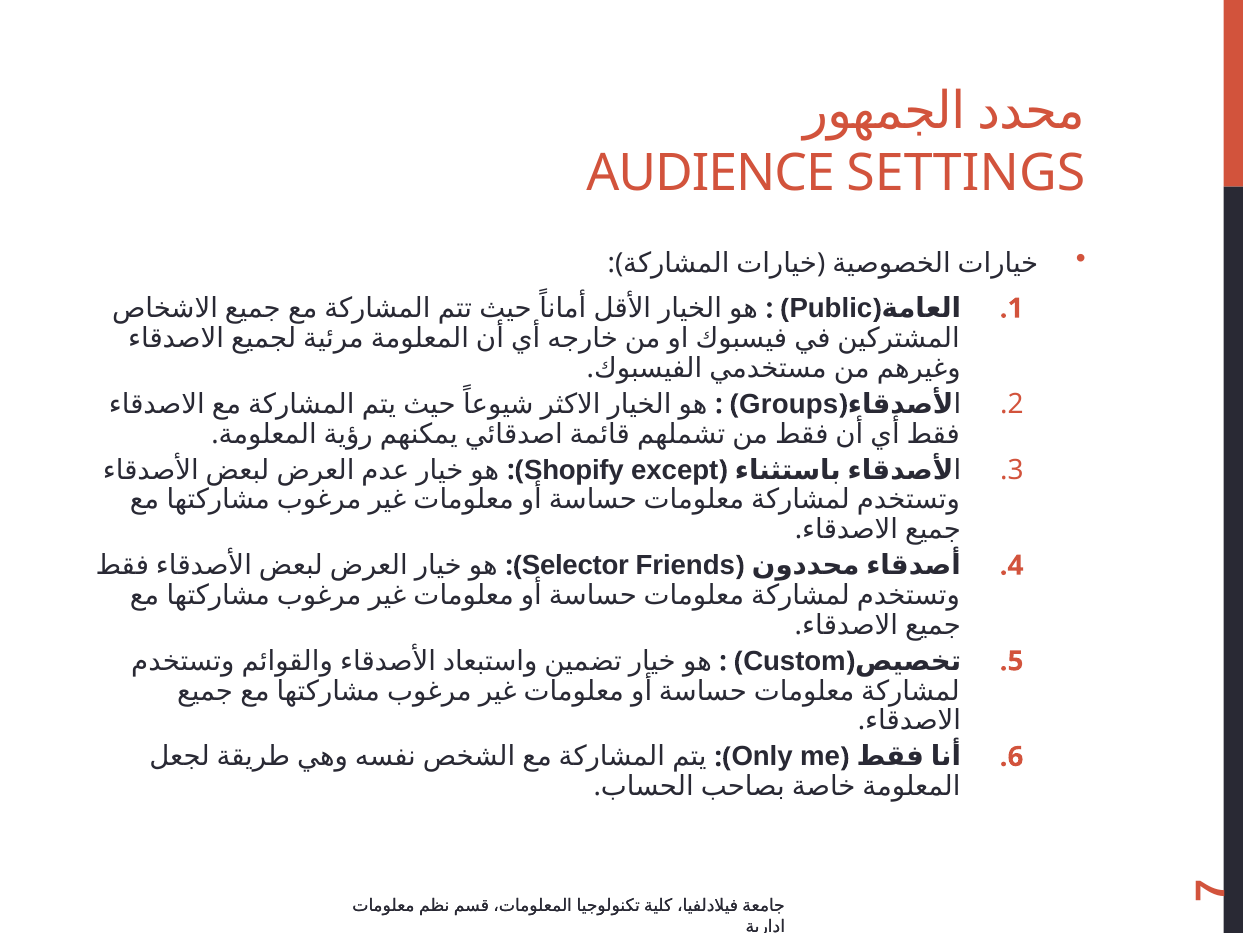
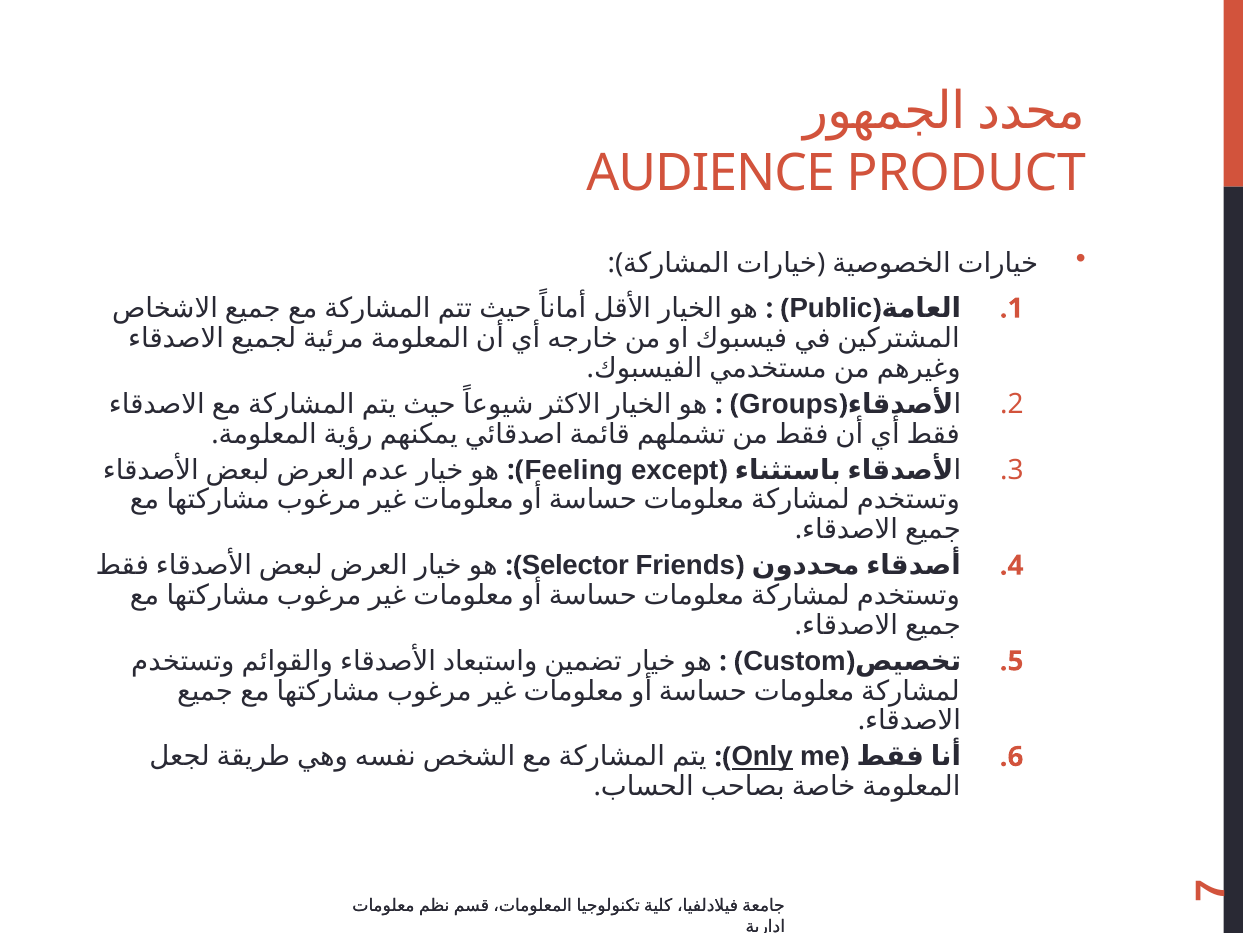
SETTINGS: SETTINGS -> PRODUCT (966, 173)
Shopify: Shopify -> Feeling (574, 470)
Only underline: none -> present (762, 756)
